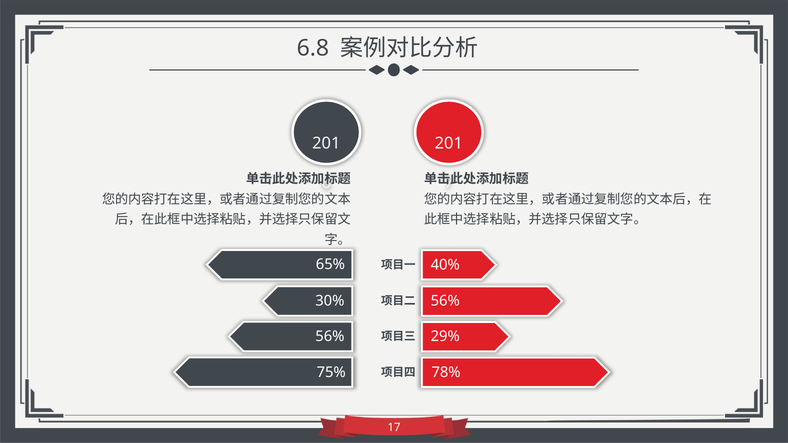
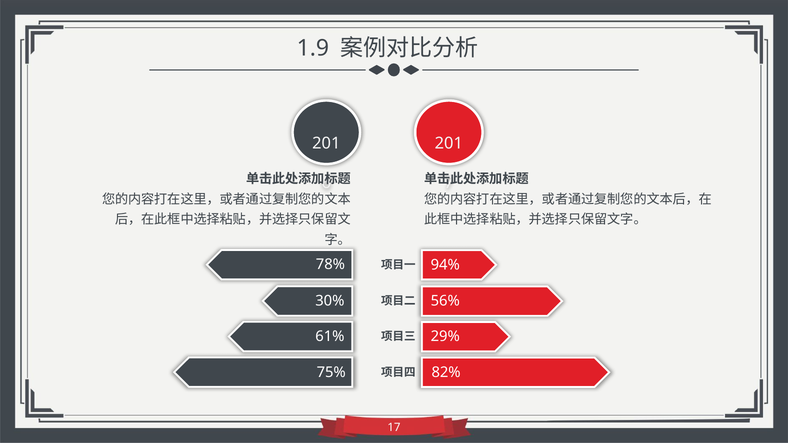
6.8: 6.8 -> 1.9 (313, 48)
65%: 65% -> 78% (330, 264)
40%: 40% -> 94% (445, 265)
56%: 56% -> 61% (330, 337)
78%: 78% -> 82% (446, 372)
